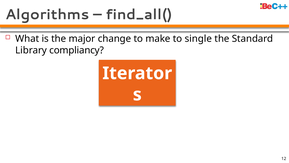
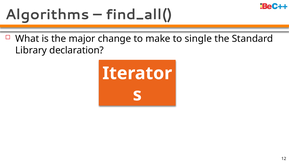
compliancy: compliancy -> declaration (77, 50)
